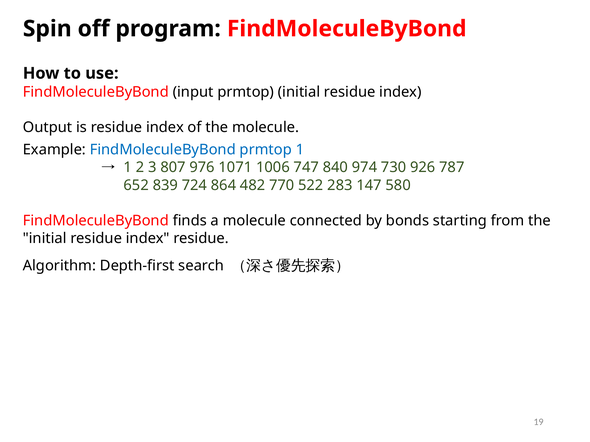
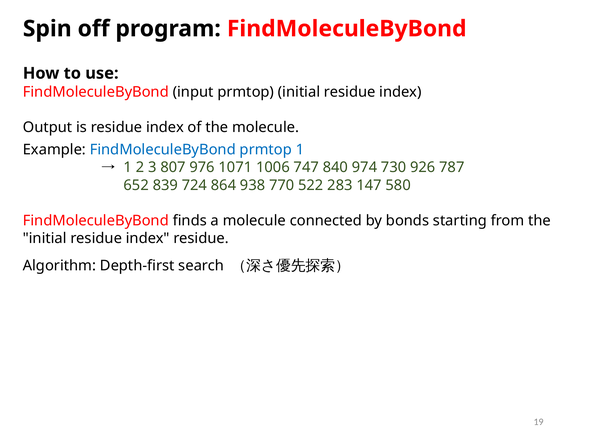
482: 482 -> 938 (253, 185)
